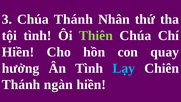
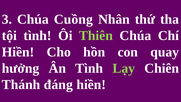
Chúa Thánh: Thánh -> Cuồng (73, 19)
Lạy colour: light blue -> light green (124, 68)
ngàn: ngàn -> đáng (58, 84)
